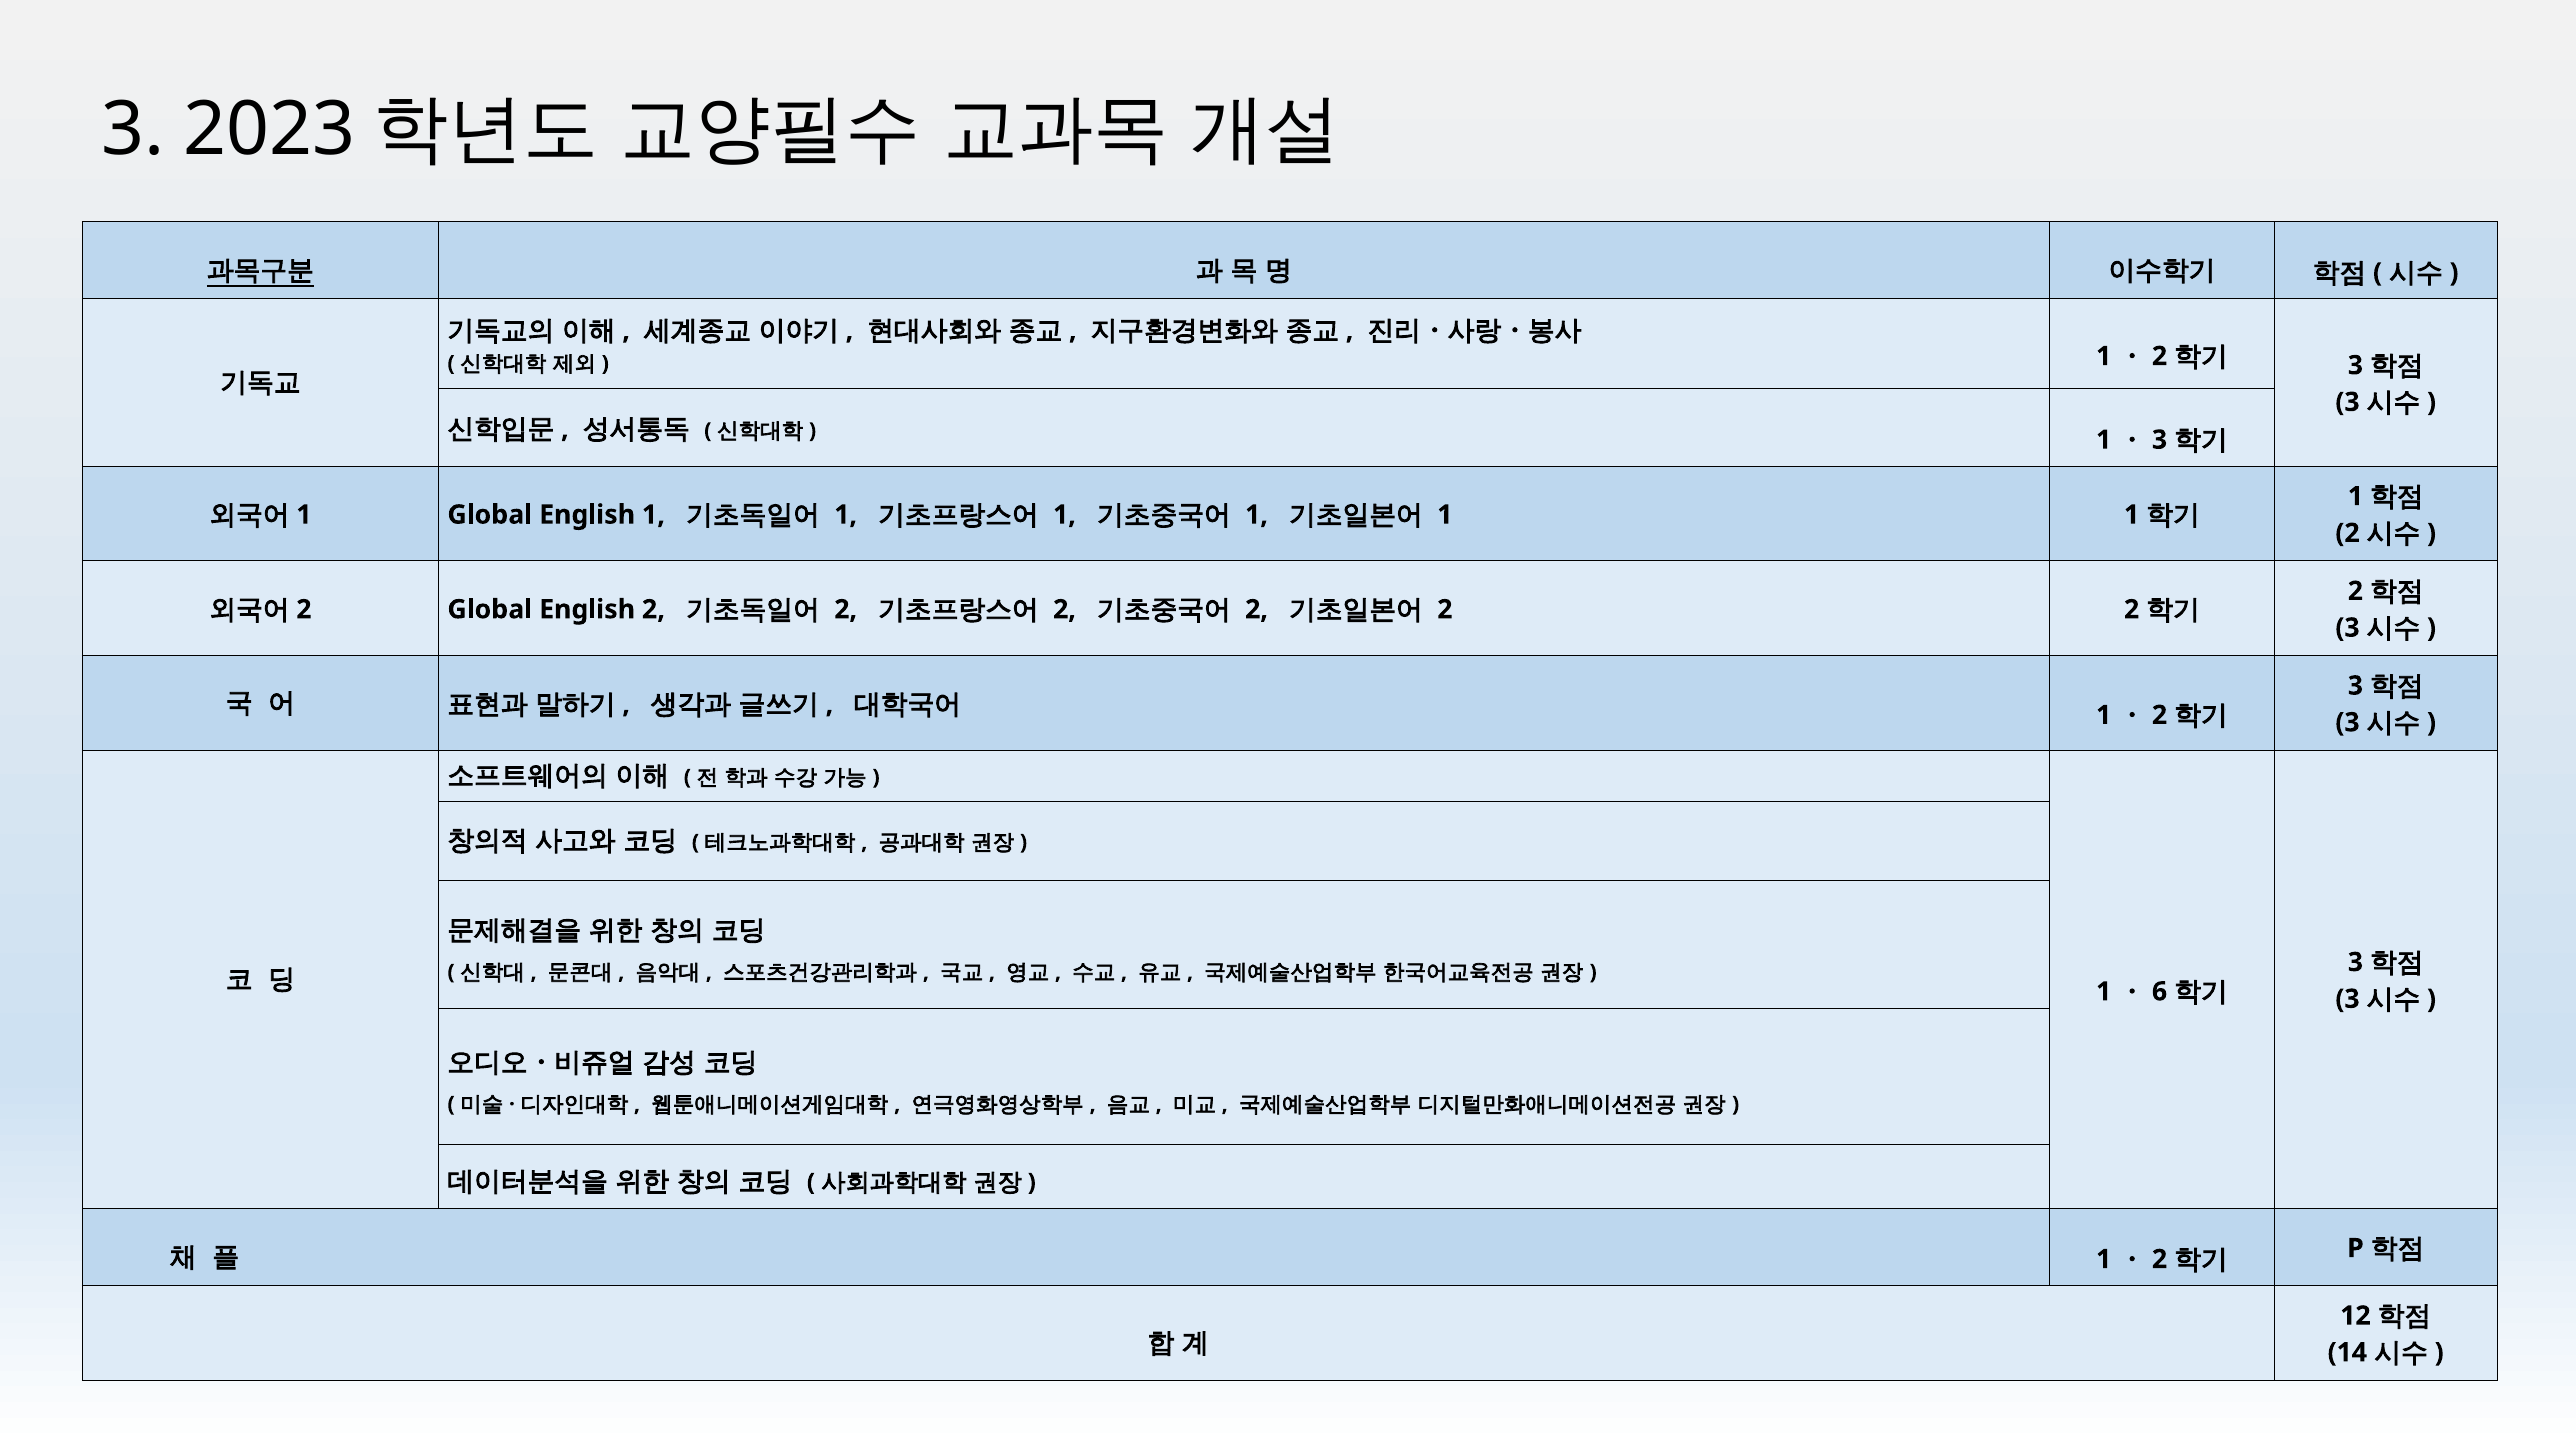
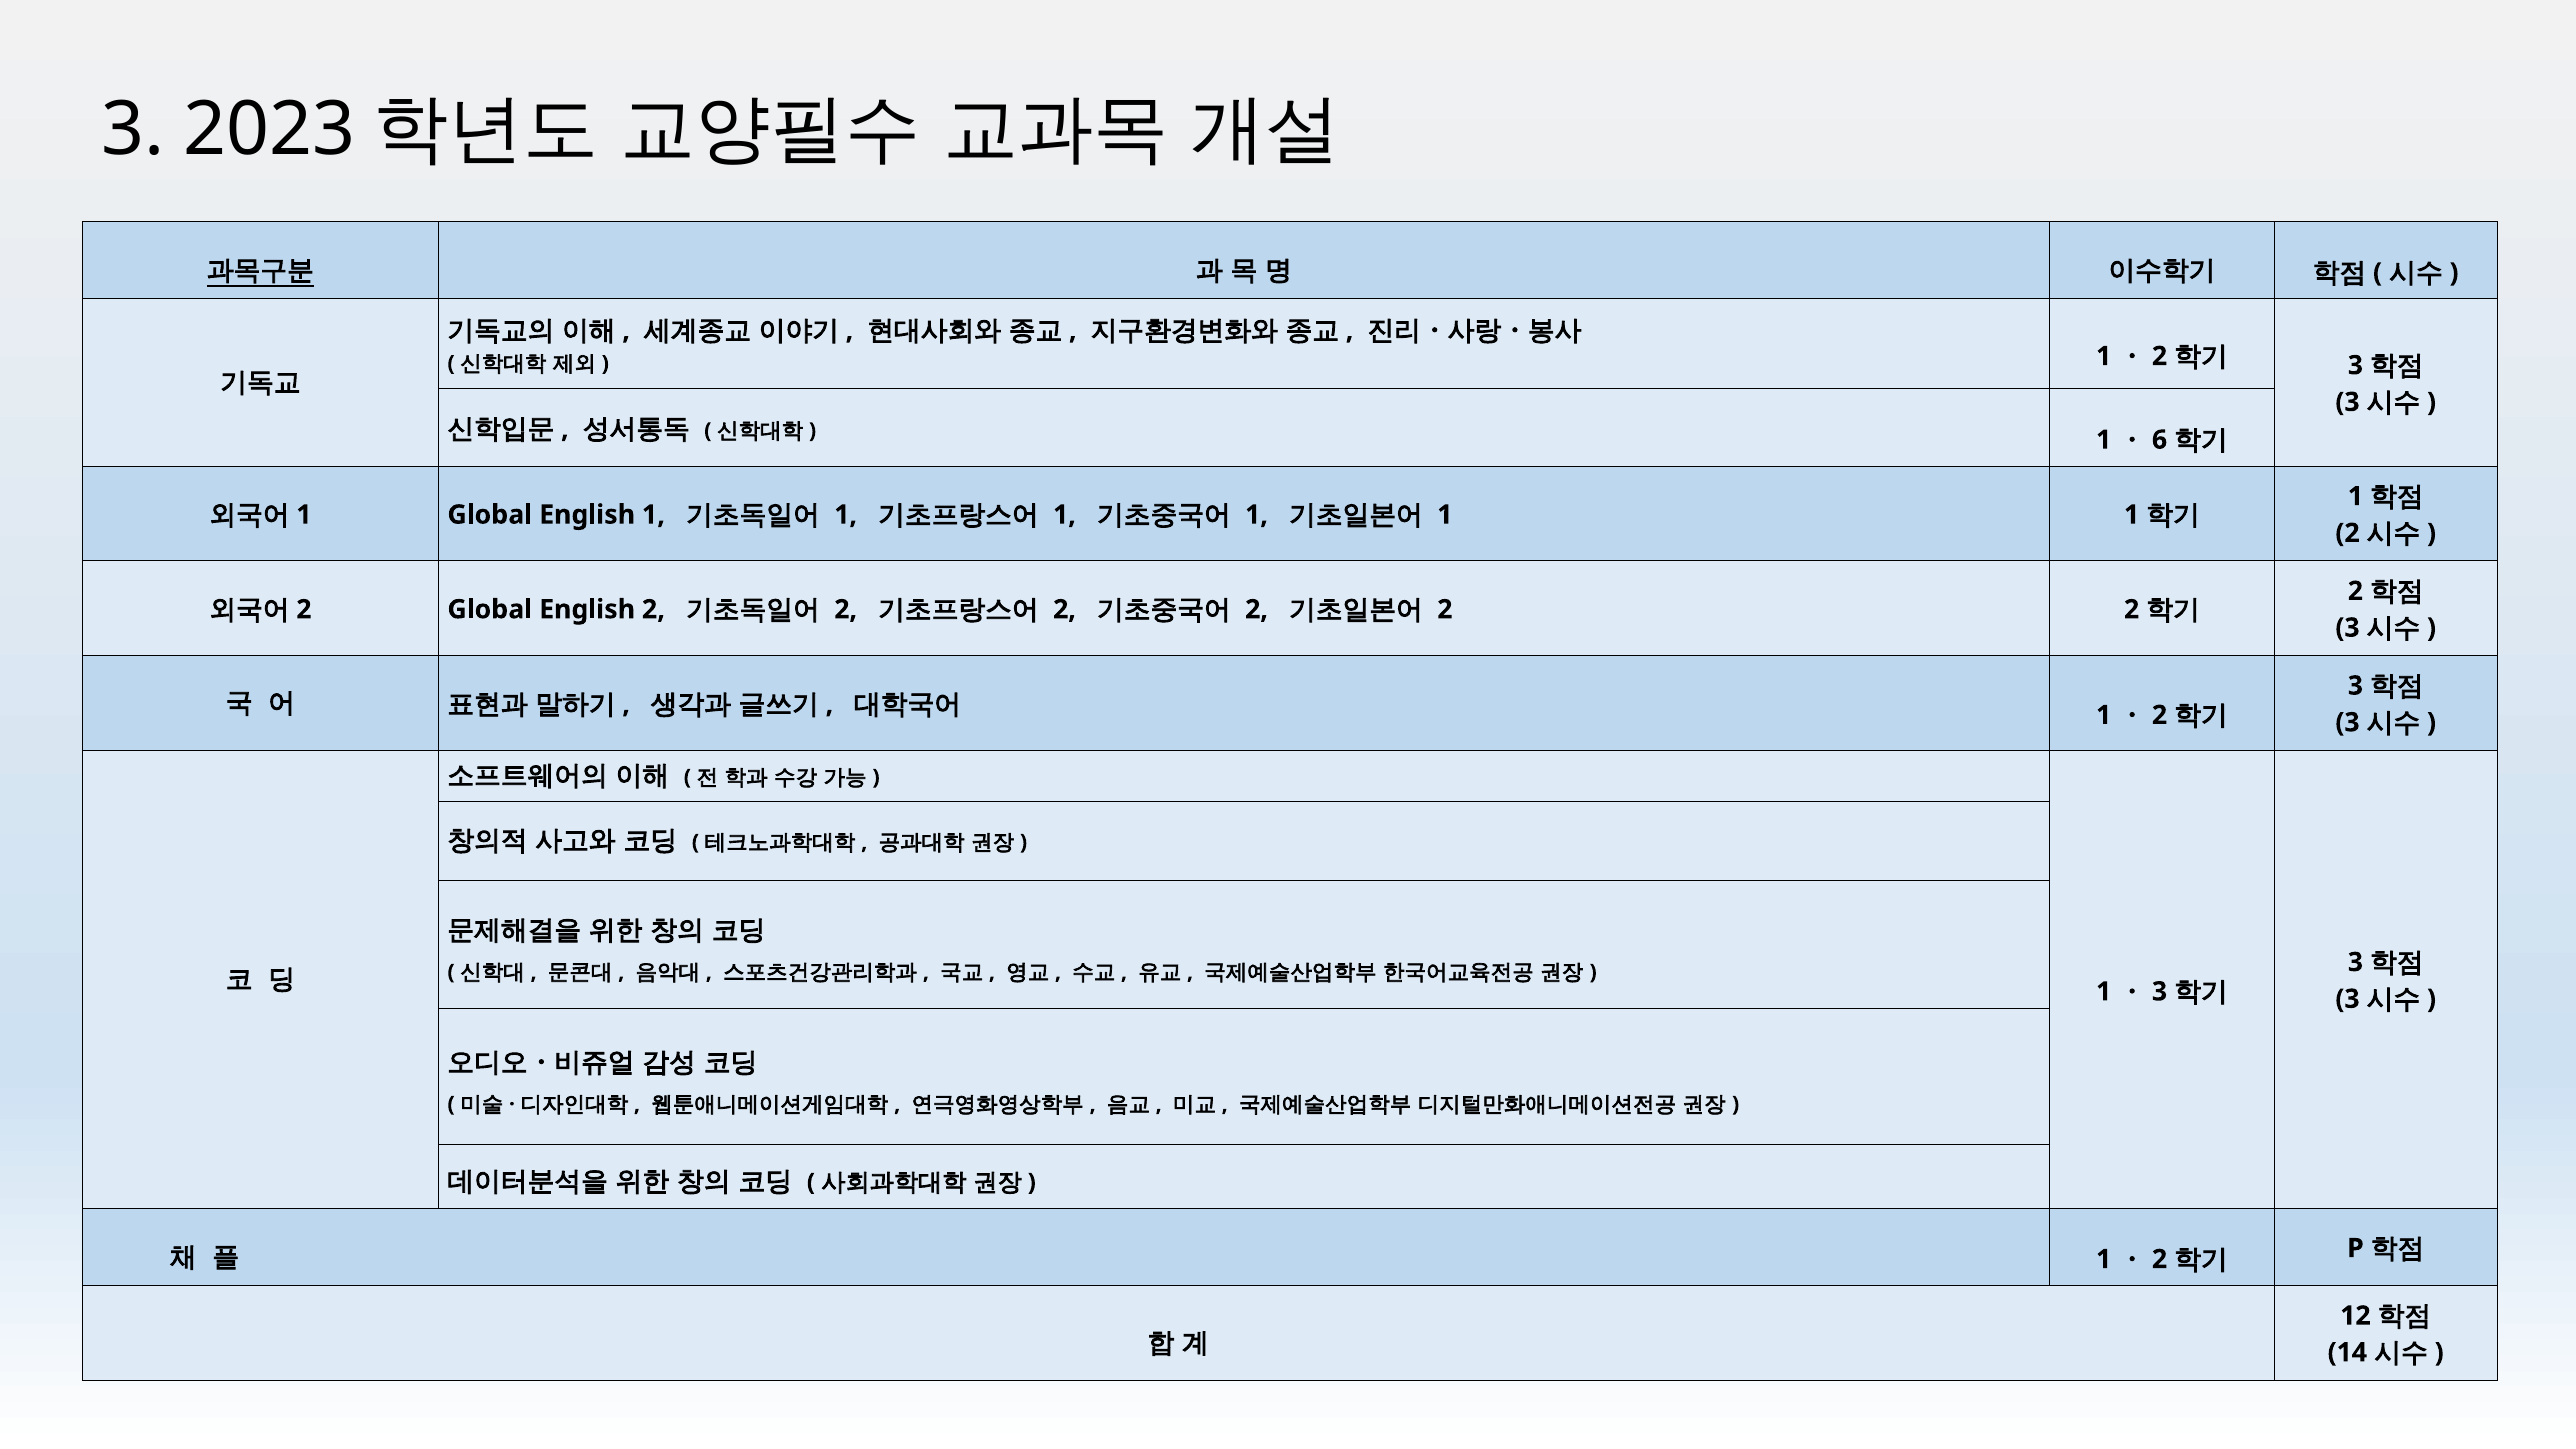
3: 3 -> 6 (2160, 440)
6: 6 -> 3 (2160, 992)
